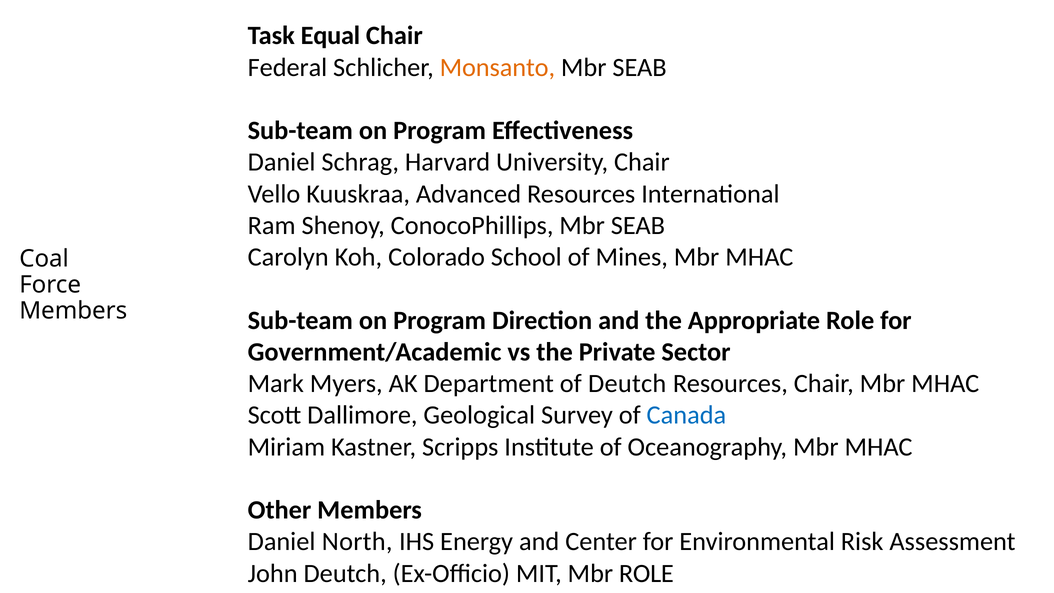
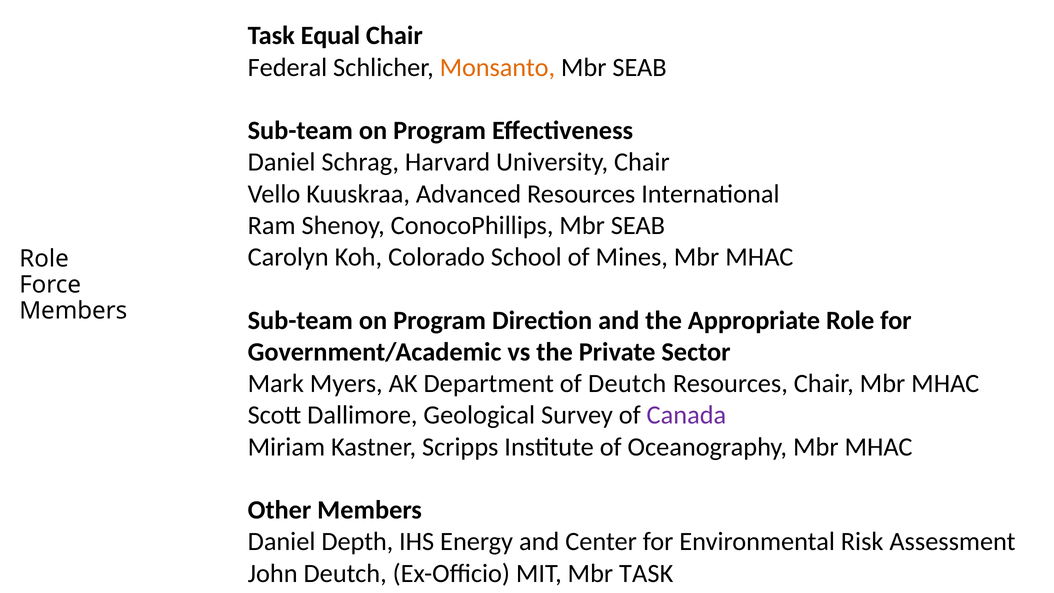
Coal: Coal -> Role (44, 259)
Canada colour: blue -> purple (686, 415)
North: North -> Depth (357, 542)
Mbr ROLE: ROLE -> TASK (646, 573)
